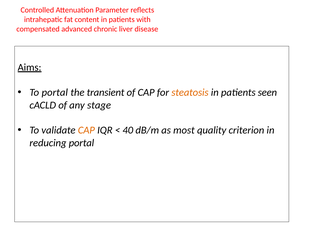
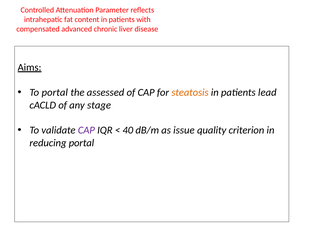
transient: transient -> assessed (106, 93)
seen: seen -> lead (267, 93)
CAP colour: orange -> purple (86, 130)
most: most -> issue (184, 130)
